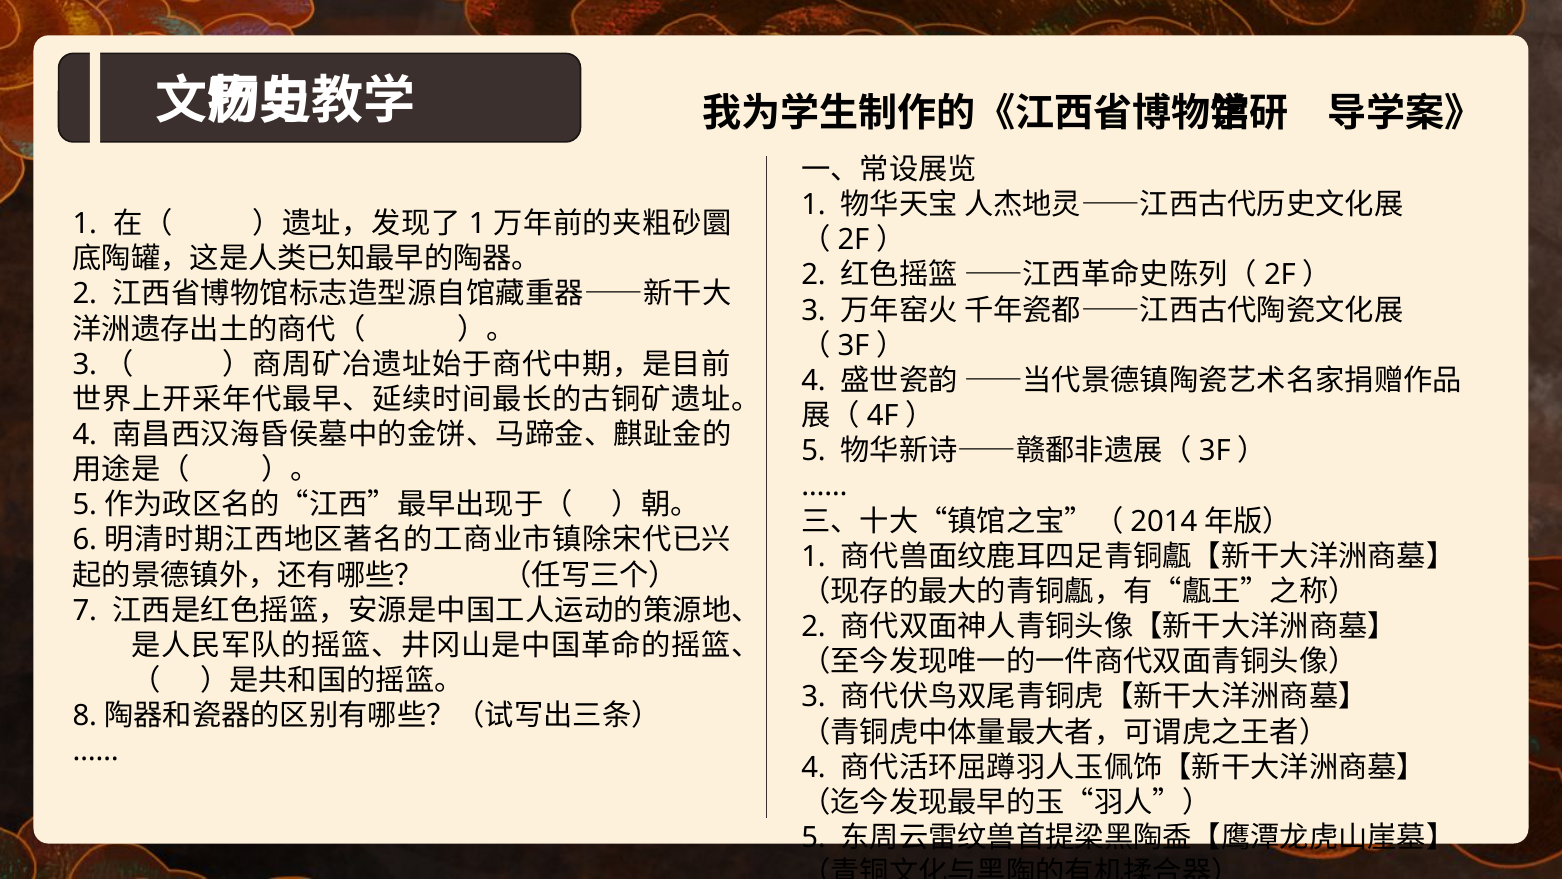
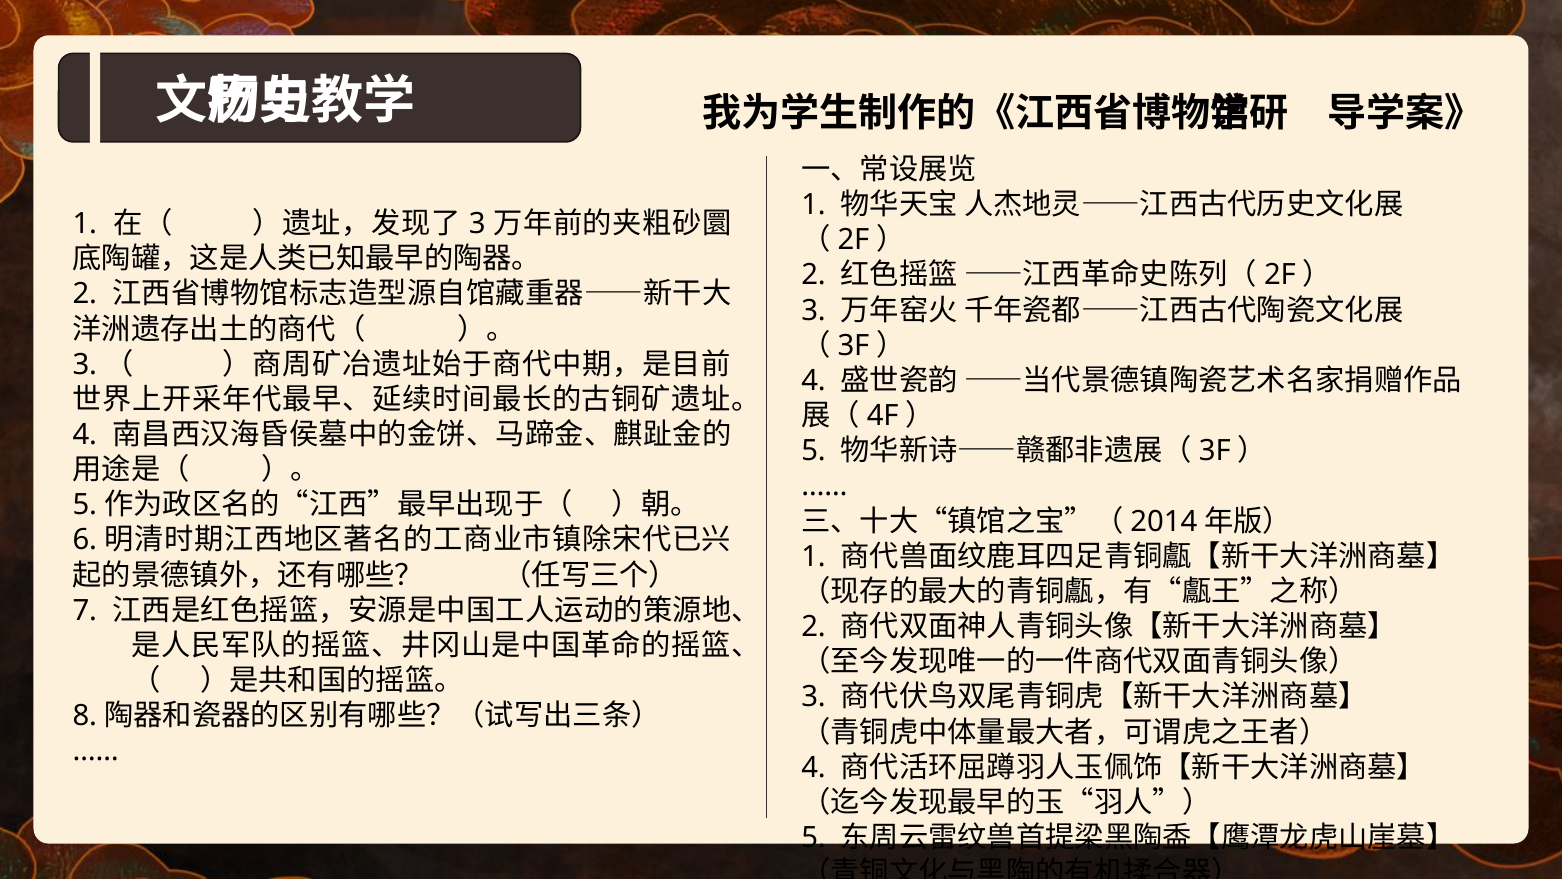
1: 1 -> 3 (477, 224)
